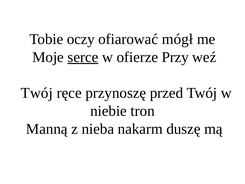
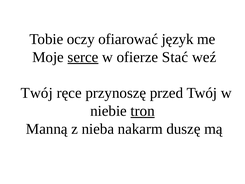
mógł: mógł -> język (178, 39)
Przy: Przy -> Stać (175, 57)
tron underline: none -> present (143, 111)
